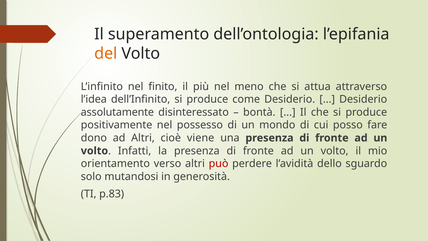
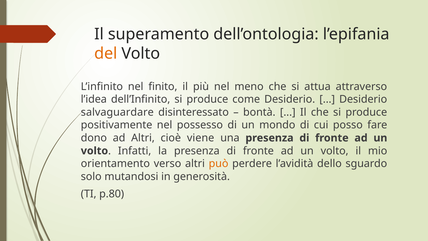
assolutamente: assolutamente -> salvaguardare (117, 112)
può colour: red -> orange (219, 163)
p.83: p.83 -> p.80 (112, 194)
